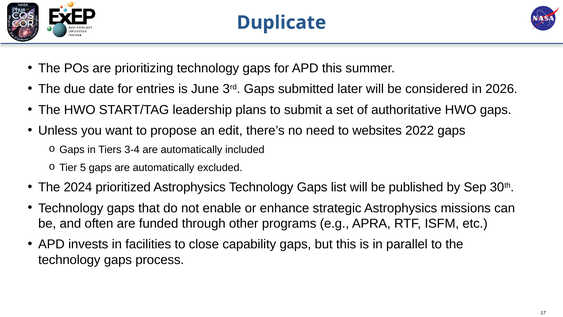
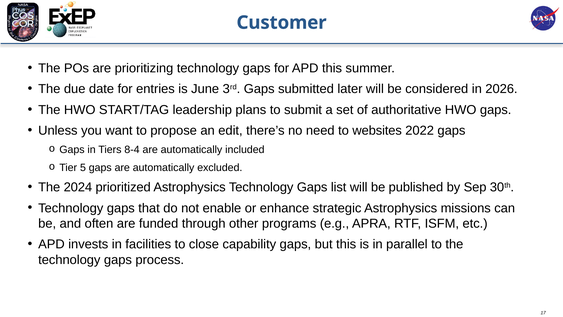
Duplicate: Duplicate -> Customer (282, 23)
3-4: 3-4 -> 8-4 (132, 150)
